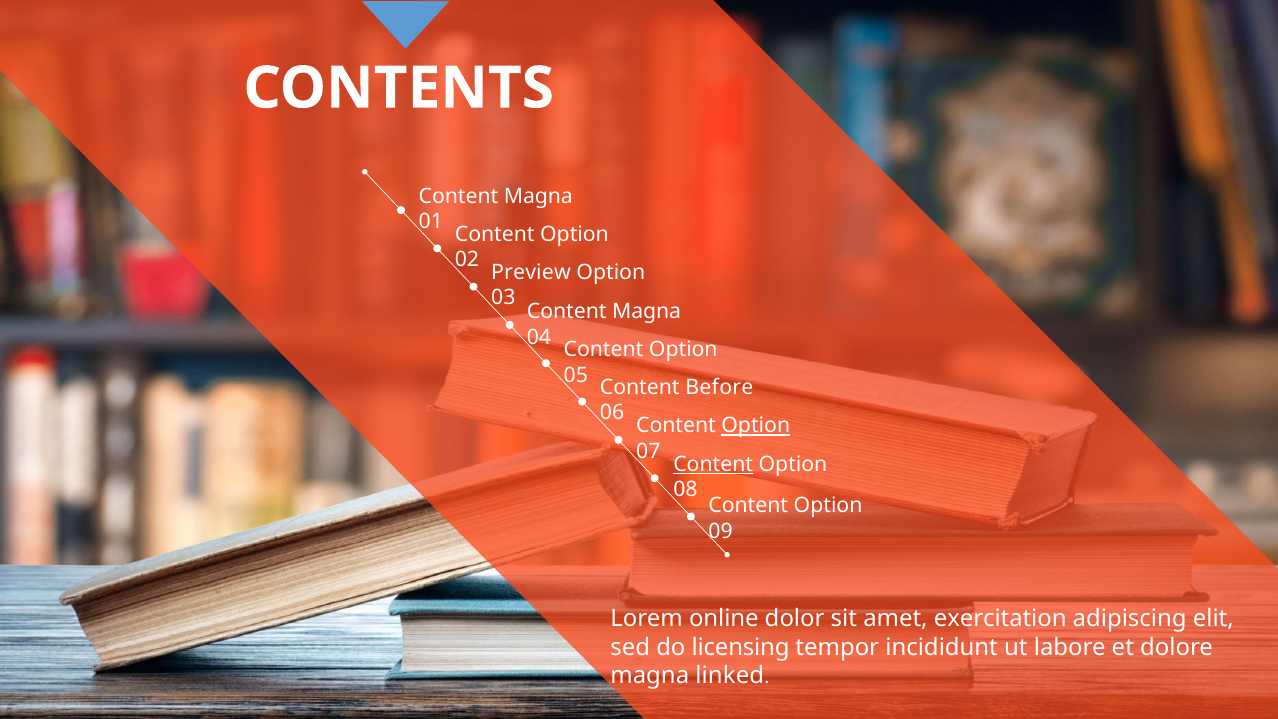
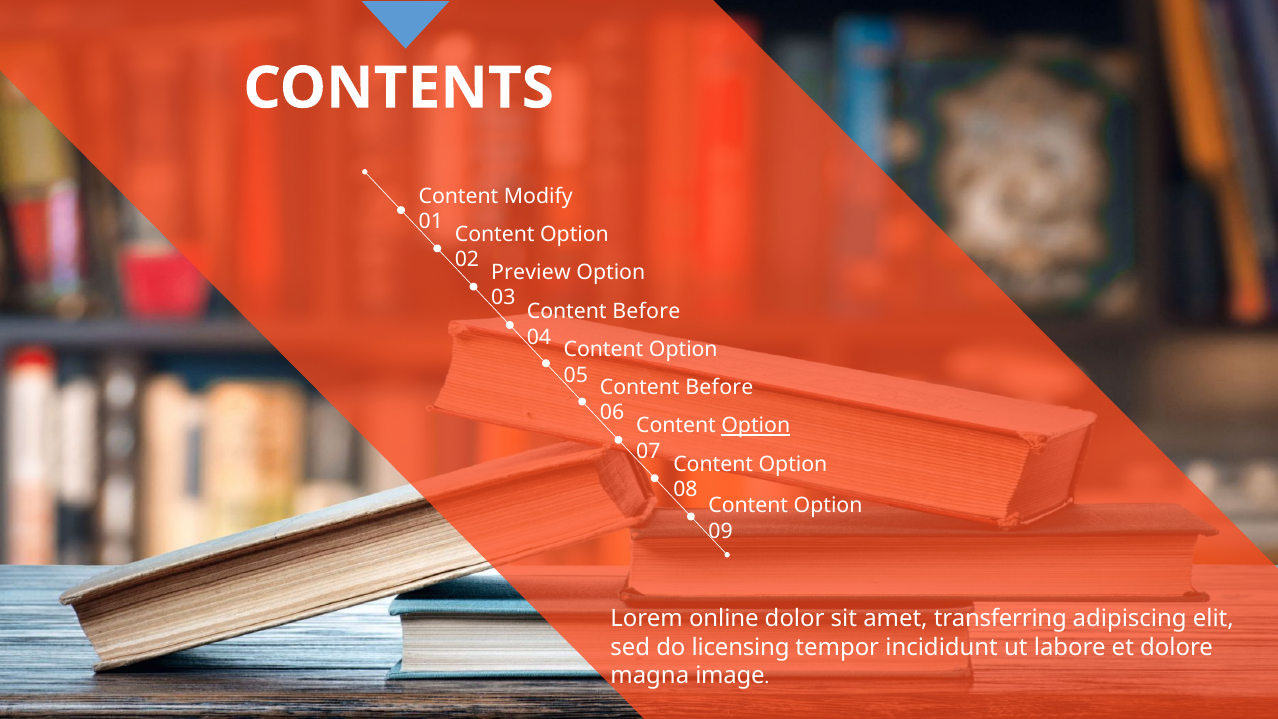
Magna: Magna -> Modify (538, 196)
Magna: Magna -> Before (646, 312)
Content underline: present -> none (713, 464)
exercitation: exercitation -> transferring (1000, 618)
linked: linked -> image (730, 676)
